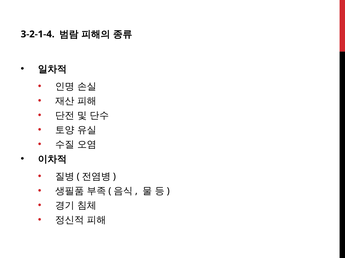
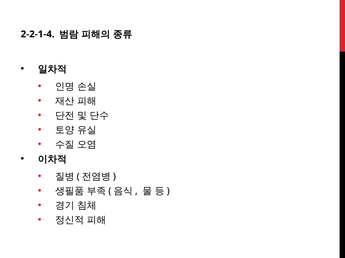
3-2-1-4: 3-2-1-4 -> 2-2-1-4 (38, 34)
